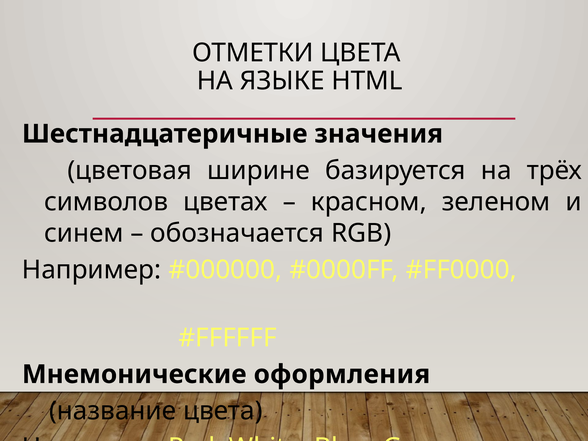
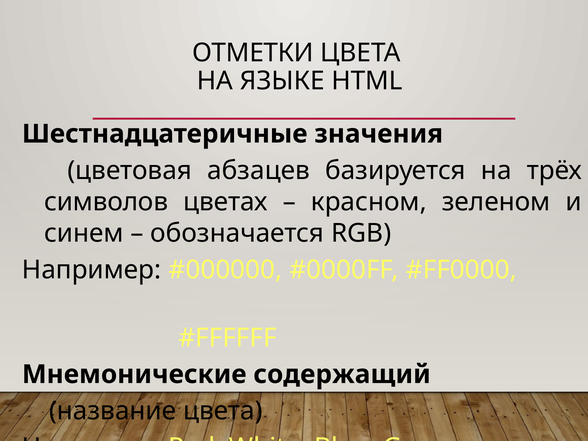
ширине: ширине -> абзацев (259, 170)
оформления: оформления -> содержащий (342, 374)
